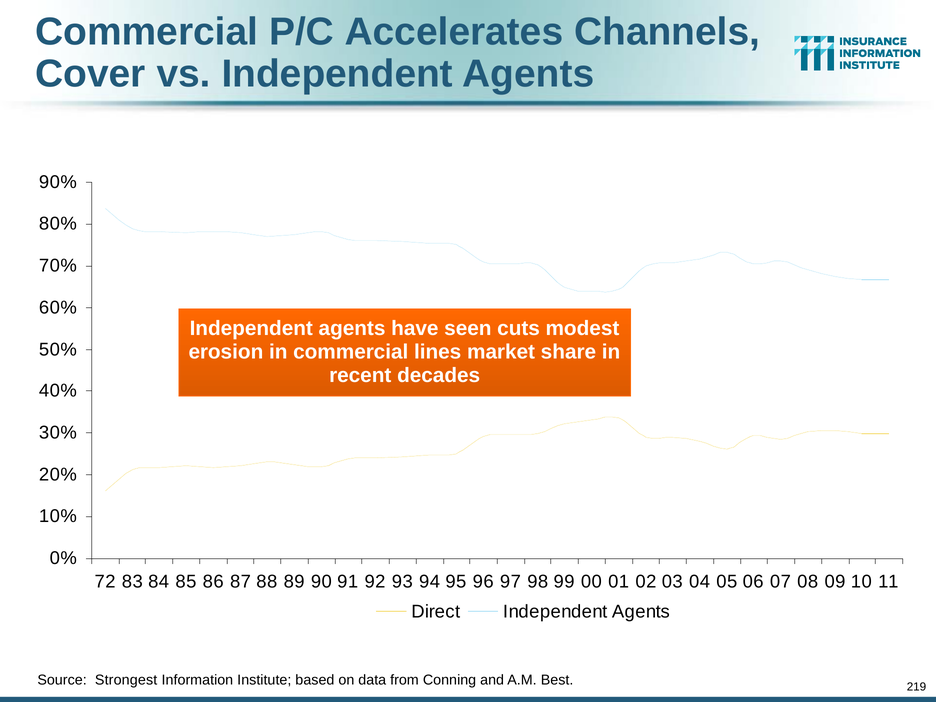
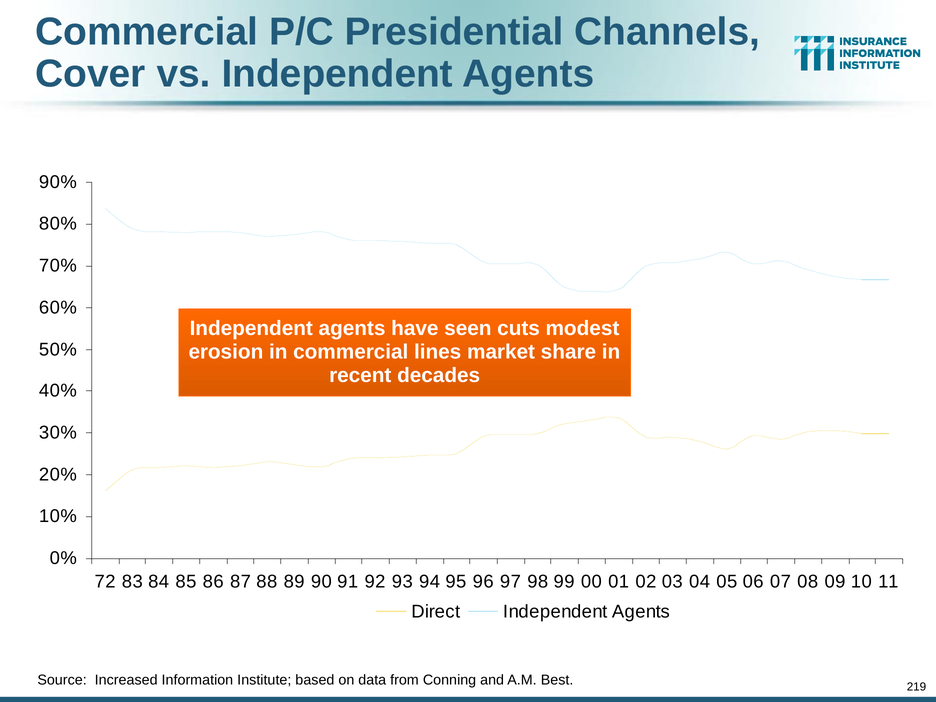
Accelerates: Accelerates -> Presidential (454, 32)
Strongest: Strongest -> Increased (126, 680)
